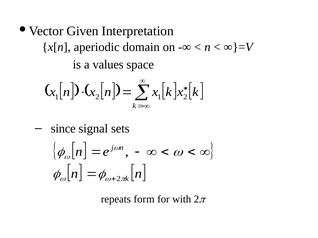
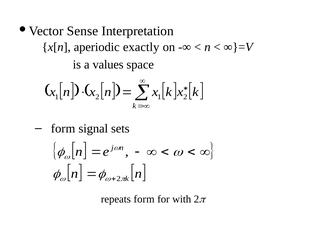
Given: Given -> Sense (82, 31)
domain: domain -> exactly (141, 47)
since: since -> form (63, 129)
